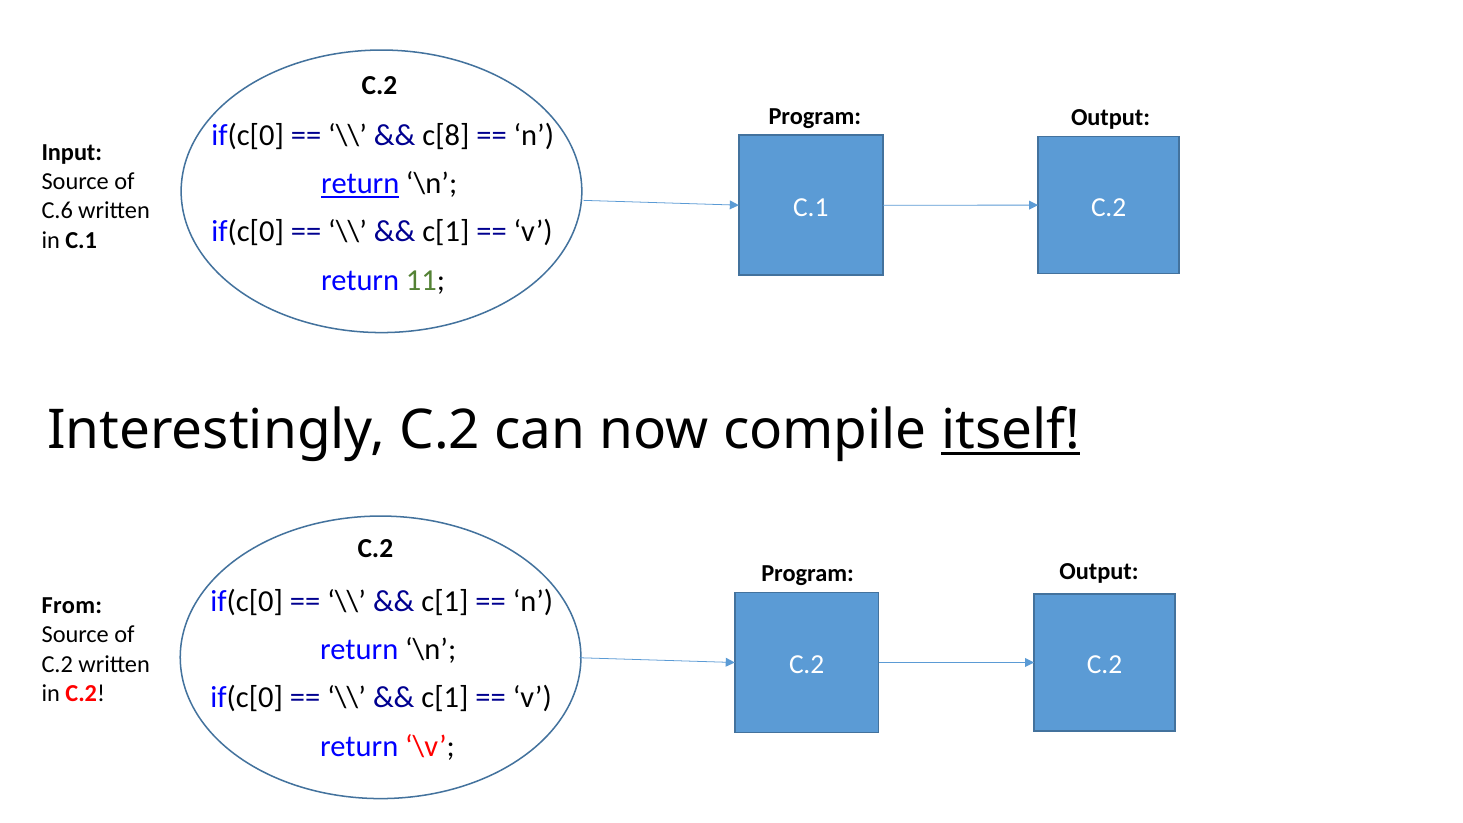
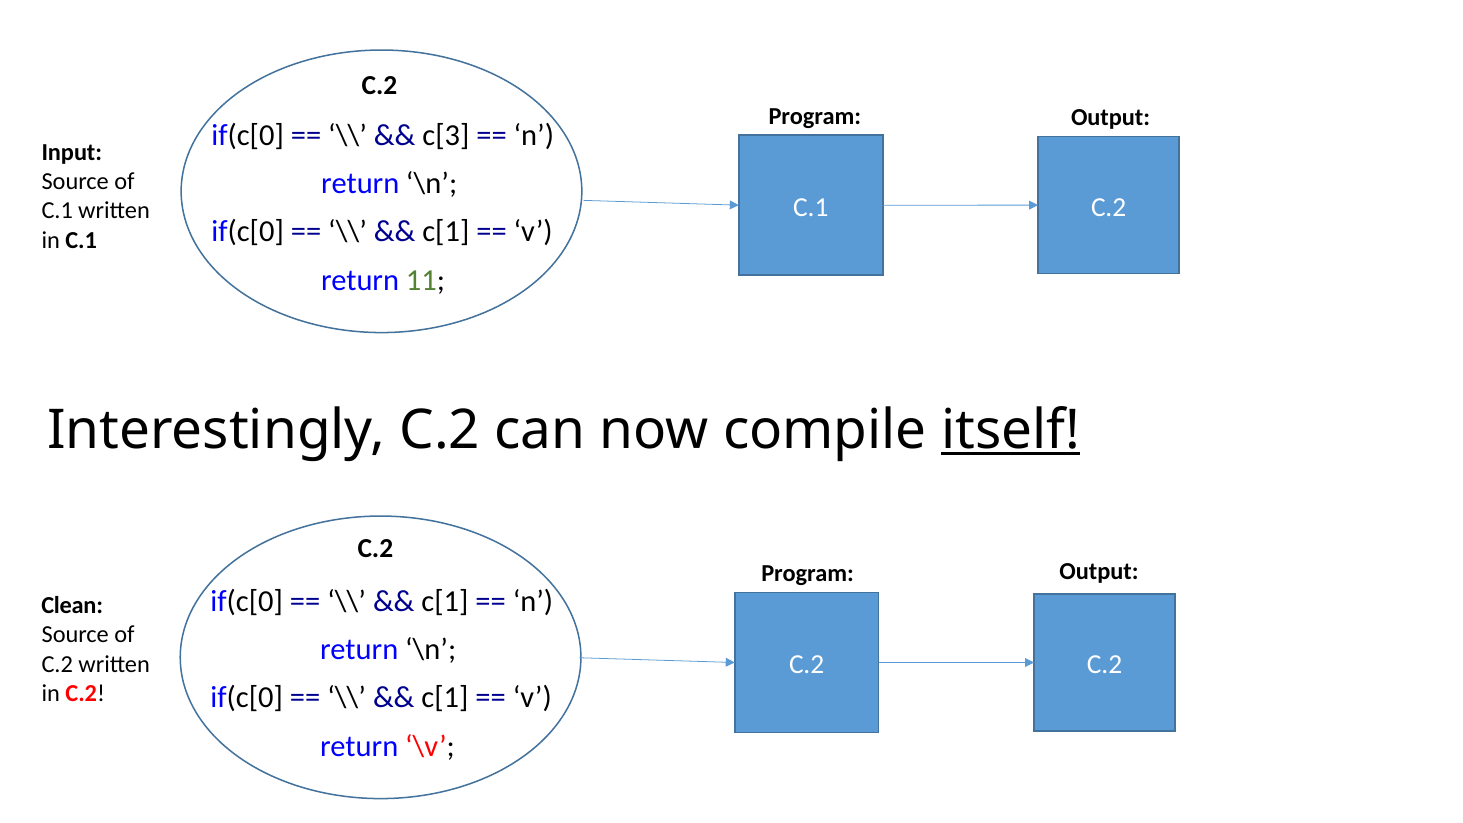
c[8: c[8 -> c[3 (446, 135)
return underline: present -> none (360, 184)
C.6: C.6 -> C.1 (57, 211)
From: From -> Clean (72, 605)
